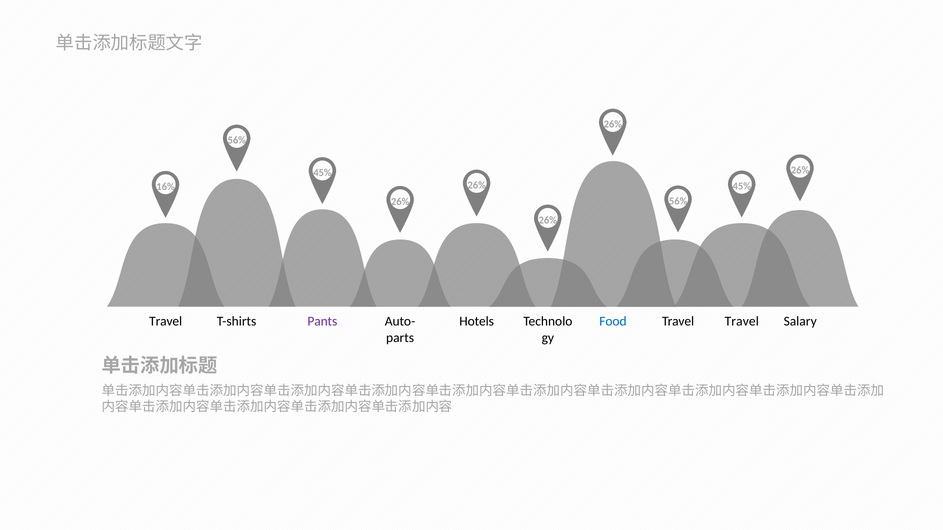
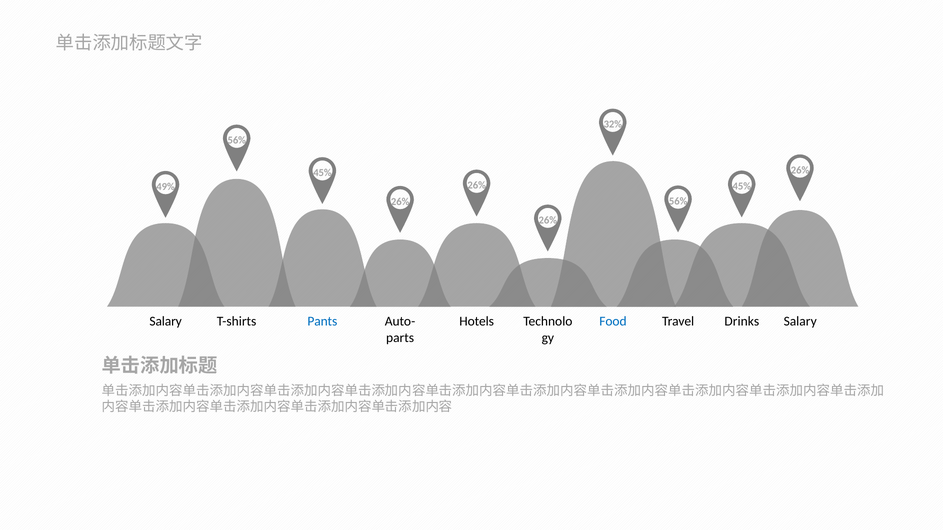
26%: 26% -> 32% (613, 124)
16%: 16% -> 49% (166, 187)
Travel: Travel -> Salary (166, 322)
Pants colour: purple -> blue (322, 322)
Travel Travel: Travel -> Drinks (742, 322)
